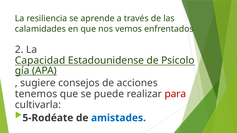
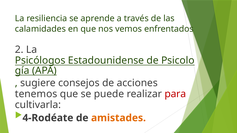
Capacidad: Capacidad -> Psicólogos (40, 61)
5-Rodéate: 5-Rodéate -> 4-Rodéate (48, 118)
amistades colour: blue -> orange (118, 118)
